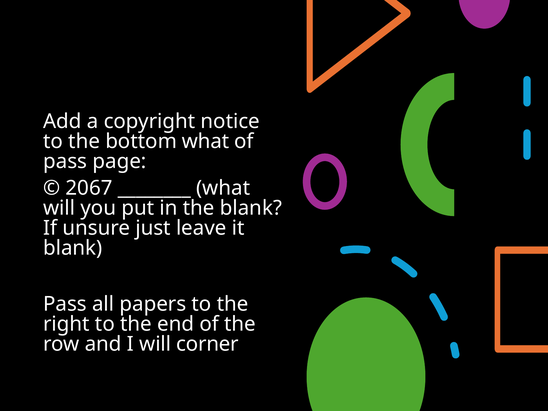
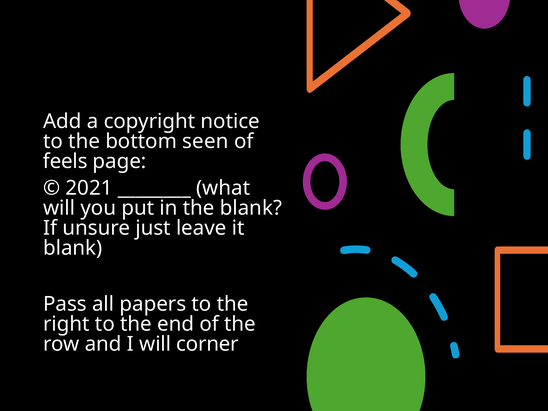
bottom what: what -> seen (205, 141)
pass: pass -> feels (65, 161)
2067: 2067 -> 2021 (89, 188)
